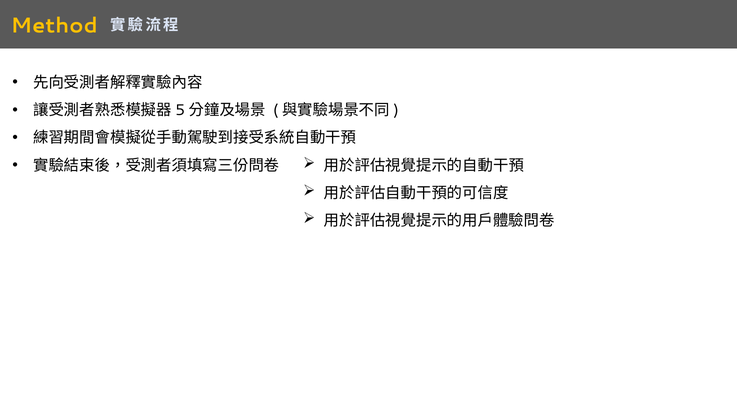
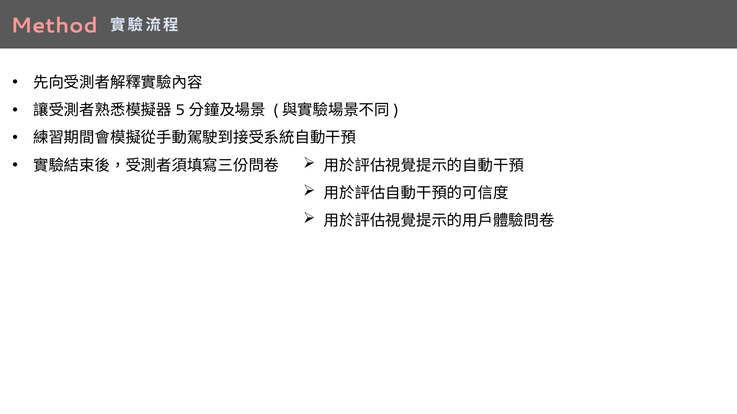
Method colour: yellow -> pink (54, 26)
